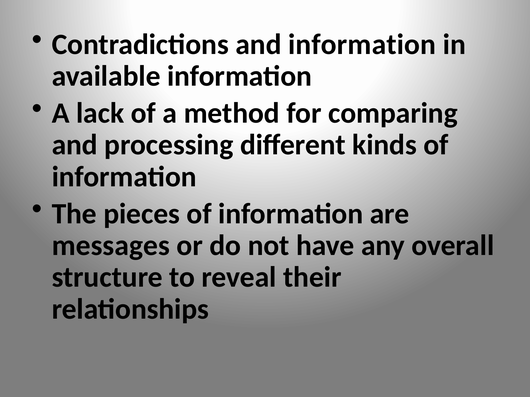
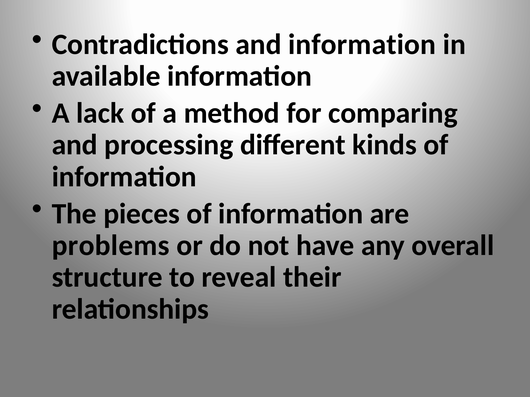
messages: messages -> problems (111, 246)
